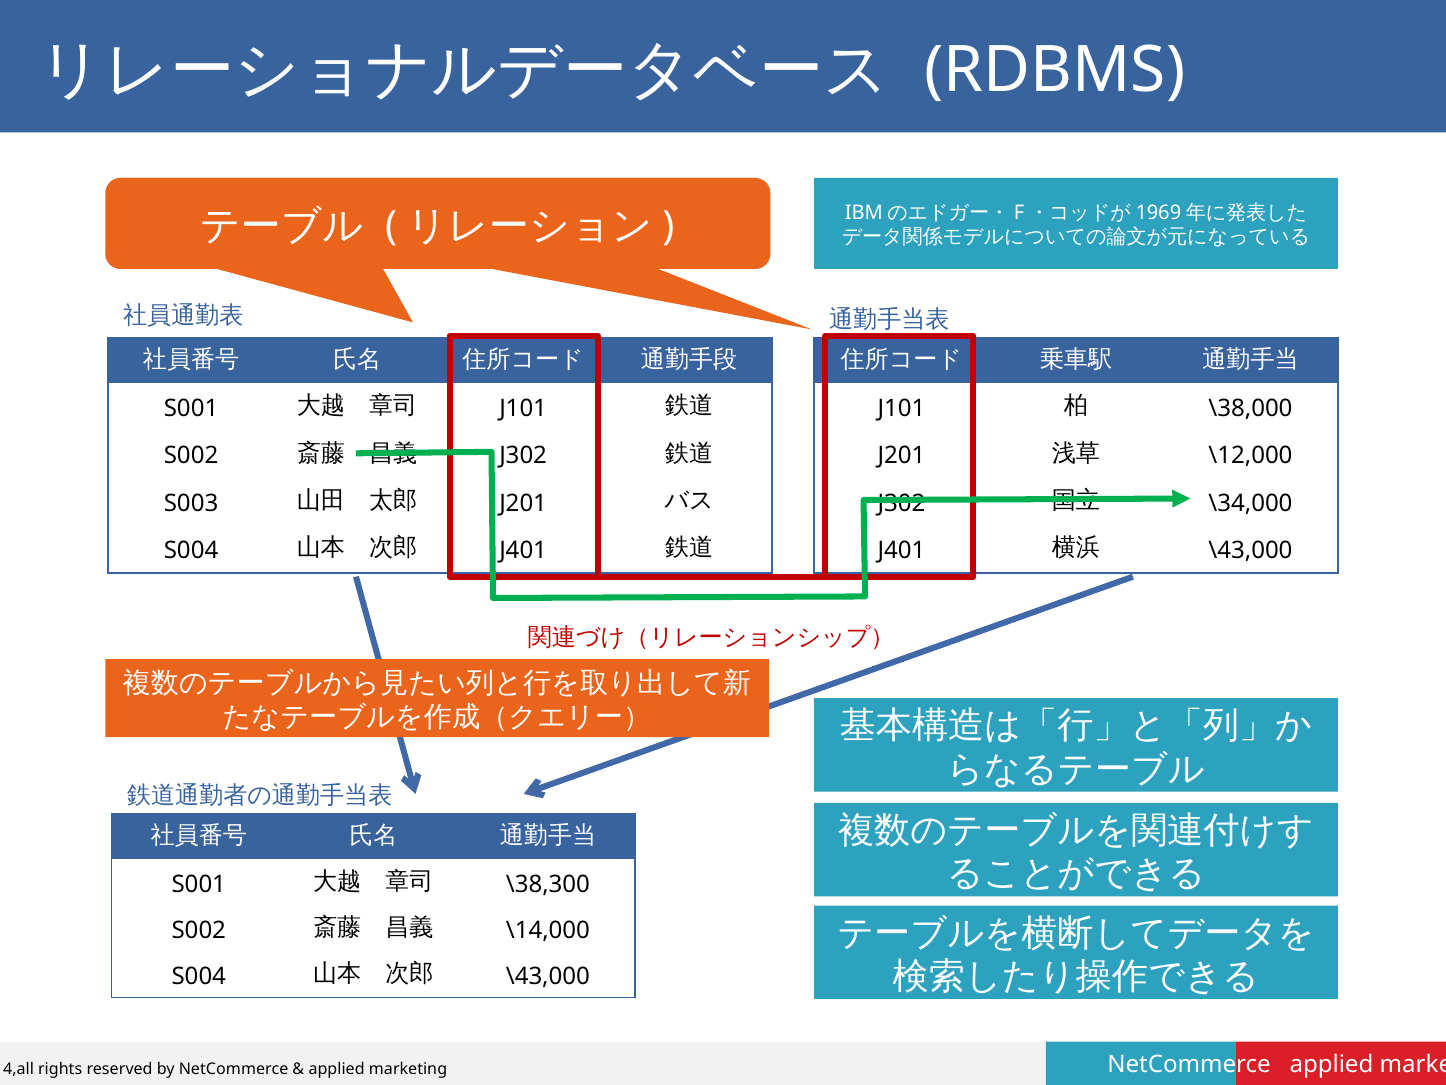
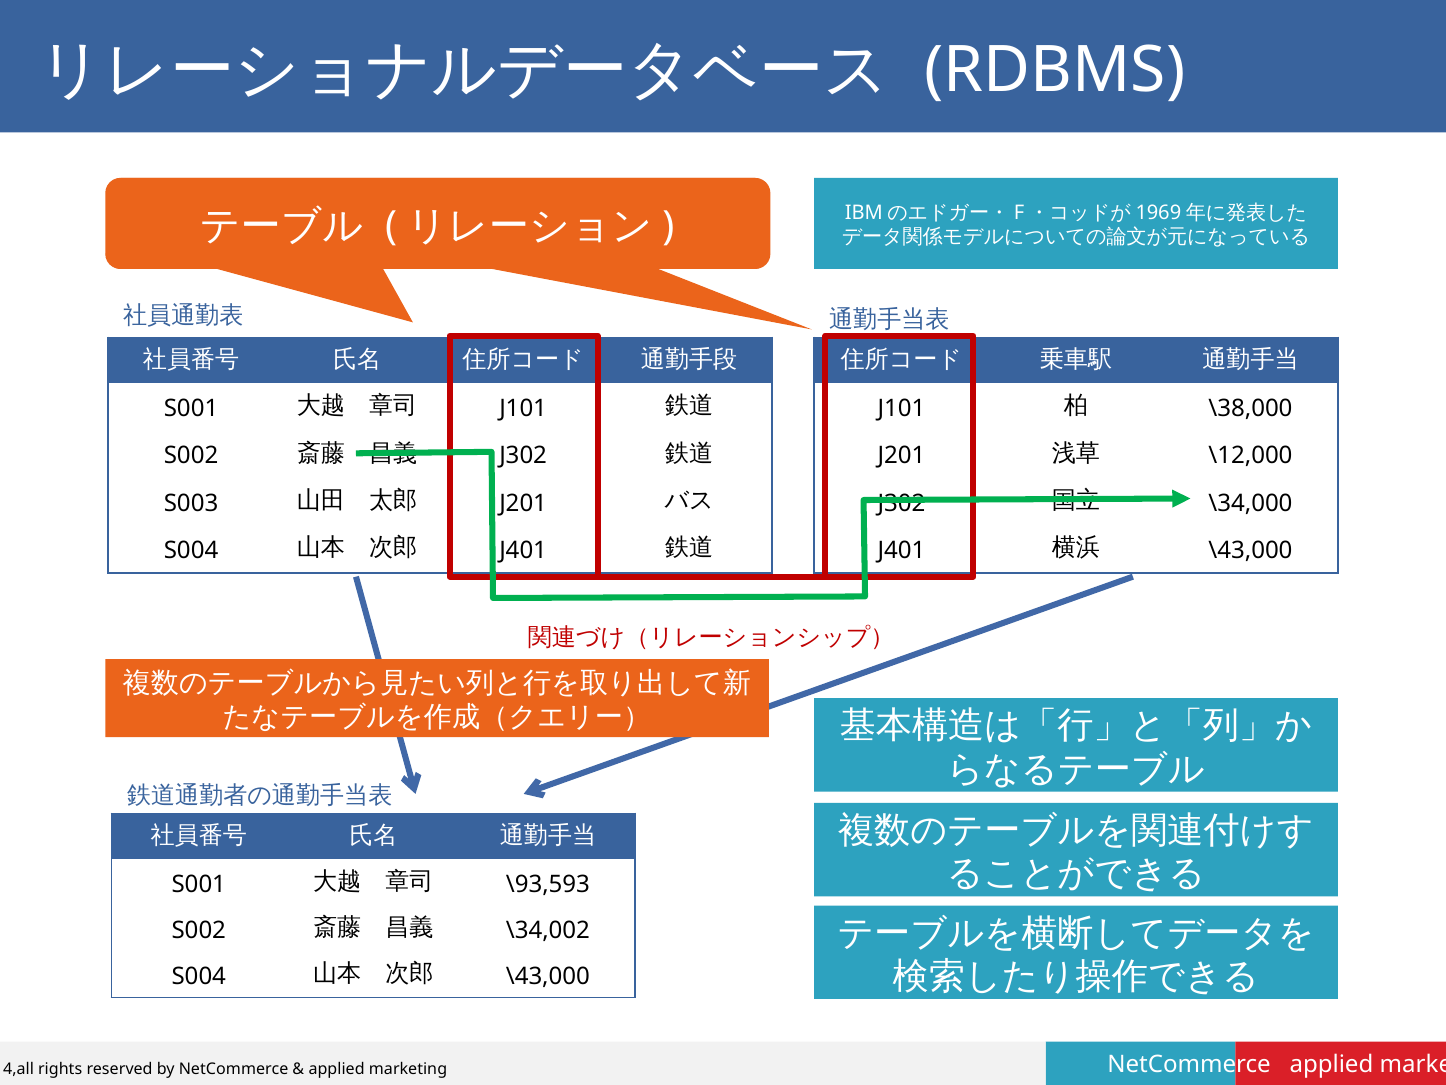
\38,300: \38,300 -> \93,593 (548, 884)
\14,000: \14,000 -> \34,002 (548, 930)
